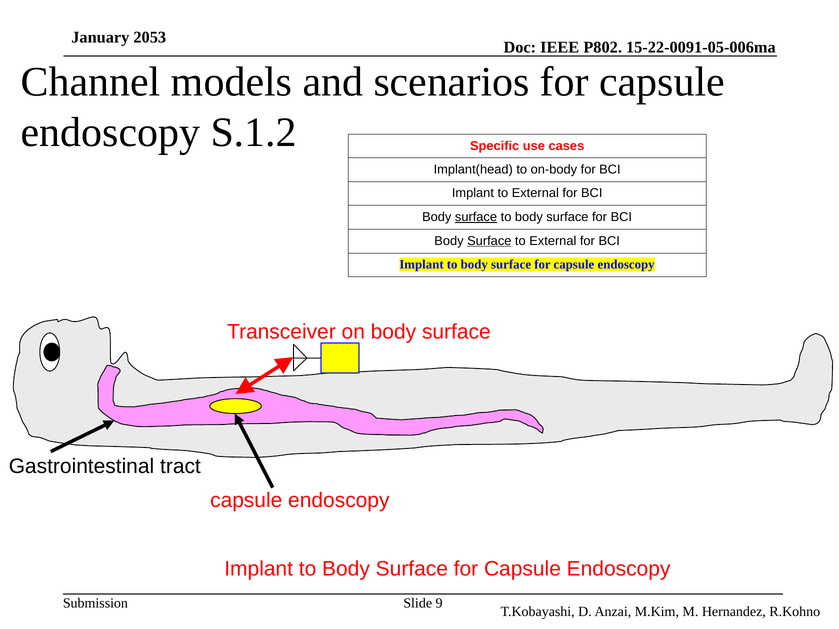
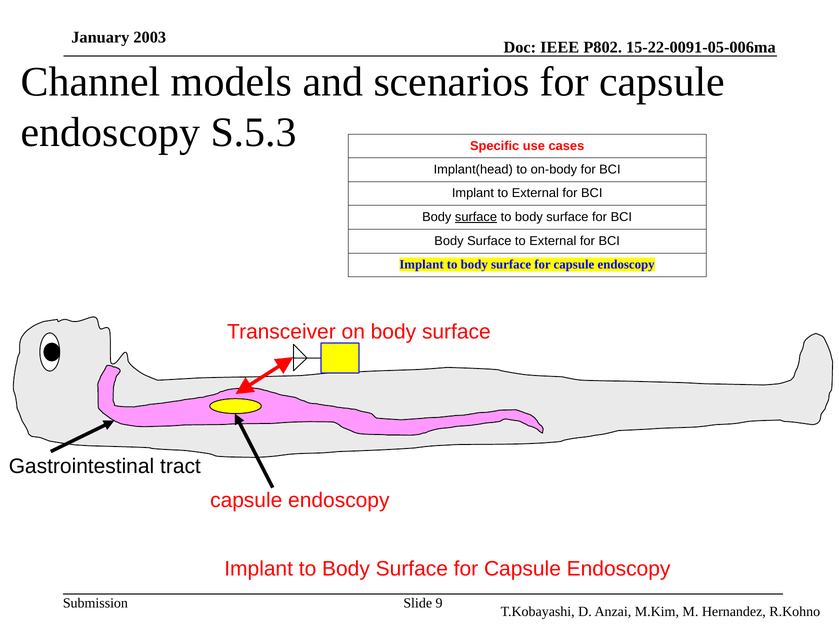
2053: 2053 -> 2003 (150, 37)
S.1.2: S.1.2 -> S.5.3 (254, 132)
Surface underline: present -> none (489, 241)
